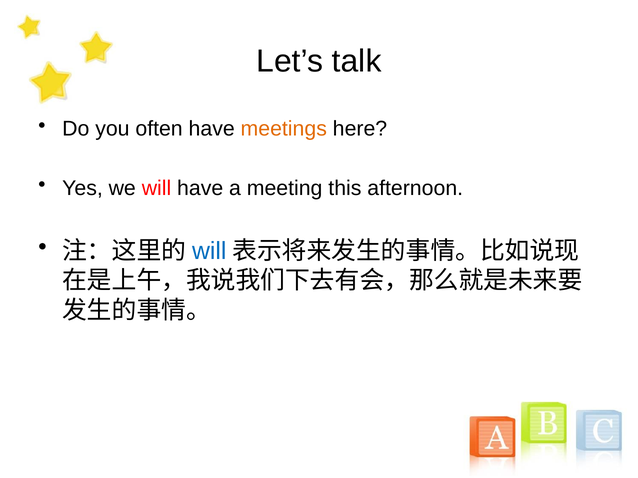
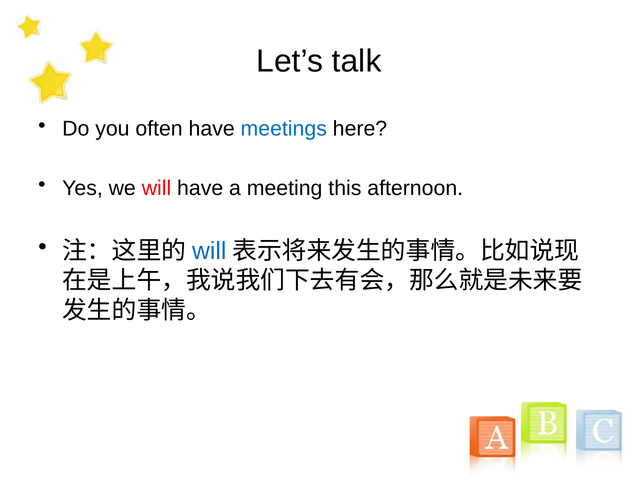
meetings colour: orange -> blue (284, 129)
